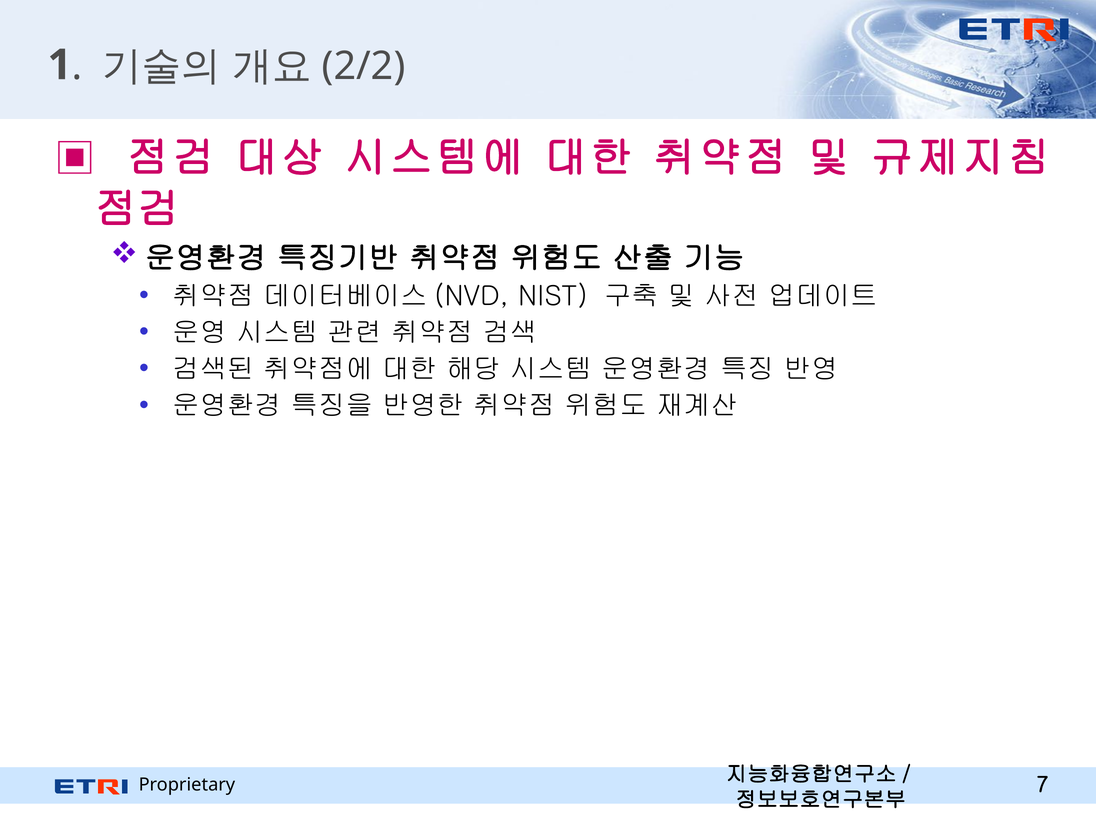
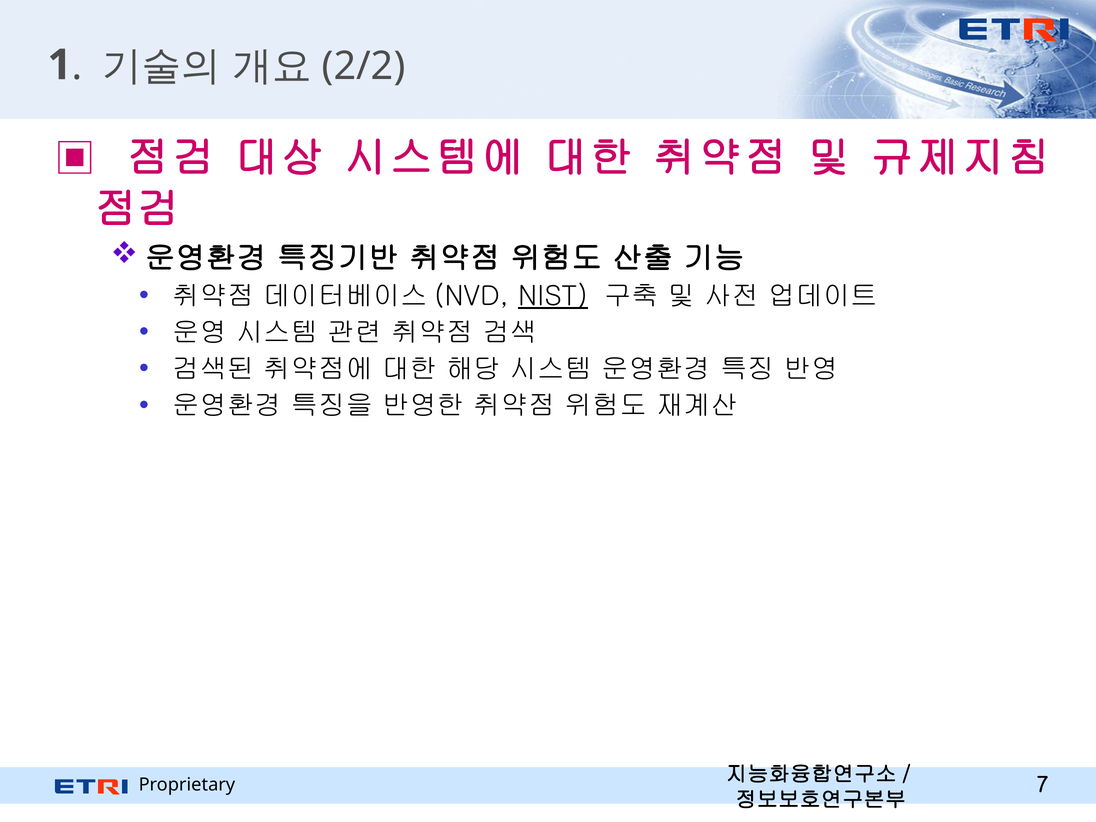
NIST underline: none -> present (553, 296)
